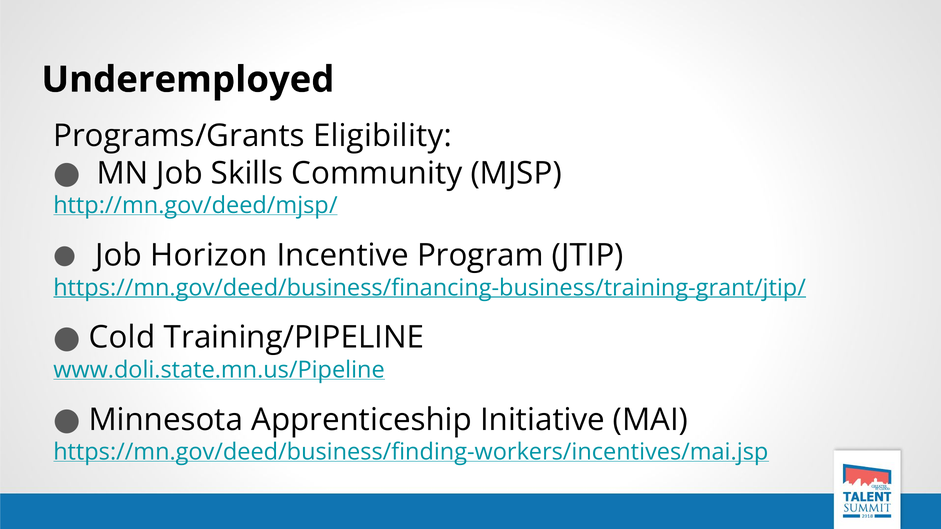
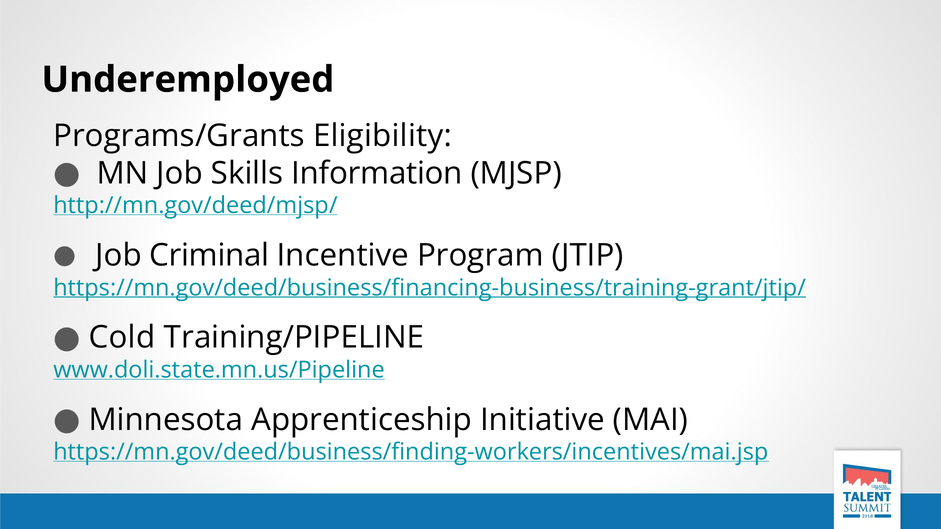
Community: Community -> Information (377, 173)
Horizon: Horizon -> Criminal (209, 256)
